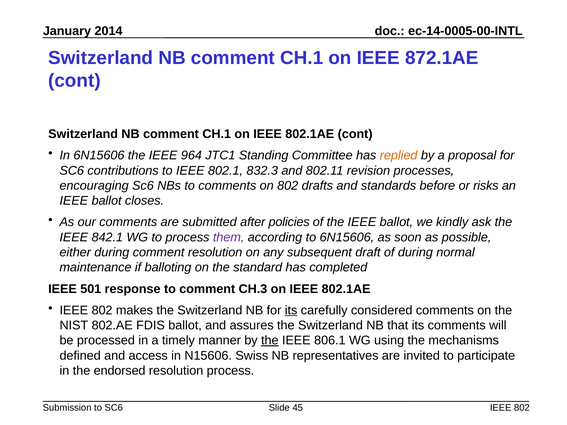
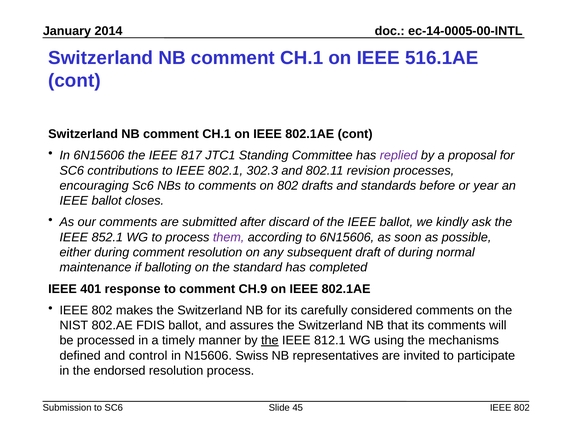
872.1AE: 872.1AE -> 516.1AE (442, 58)
964: 964 -> 817 (191, 156)
replied colour: orange -> purple (399, 156)
832.3: 832.3 -> 302.3 (262, 171)
risks: risks -> year (486, 186)
policies: policies -> discard (289, 222)
842.1: 842.1 -> 852.1 (107, 237)
501: 501 -> 401 (91, 289)
CH.3: CH.3 -> CH.9 (253, 289)
its underline: present -> none (291, 310)
806.1: 806.1 -> 812.1 (330, 341)
access: access -> control (148, 356)
